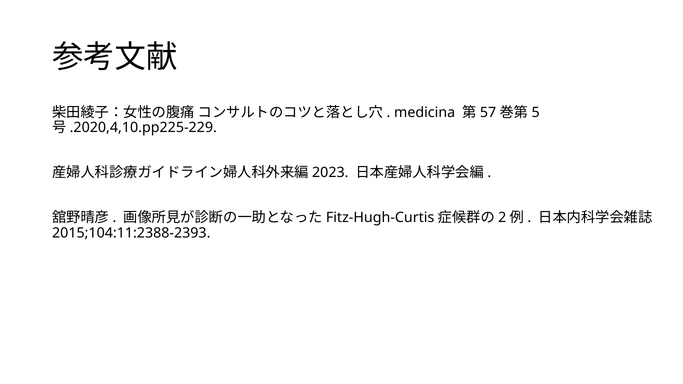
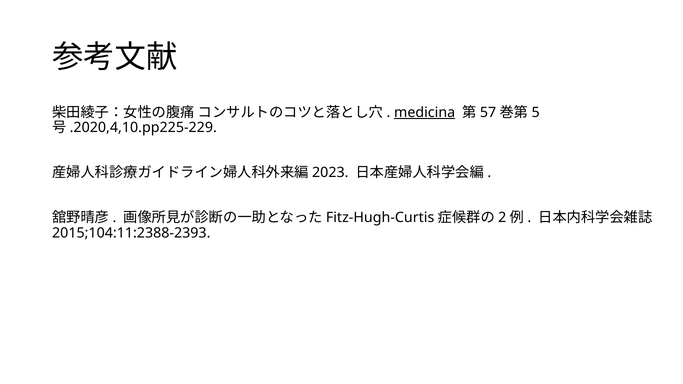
medicina underline: none -> present (425, 112)
